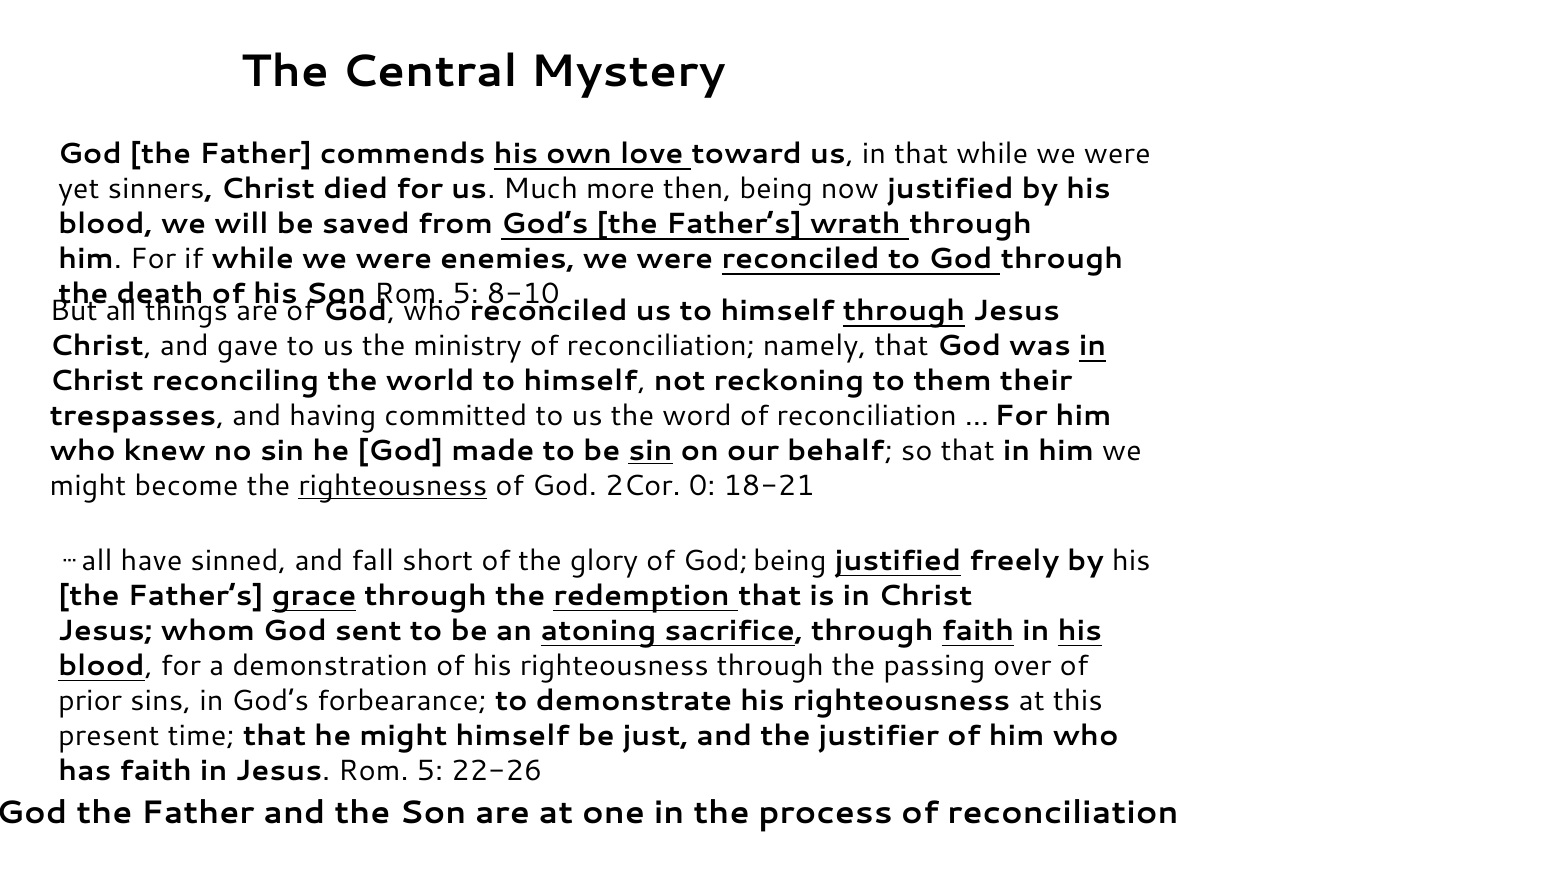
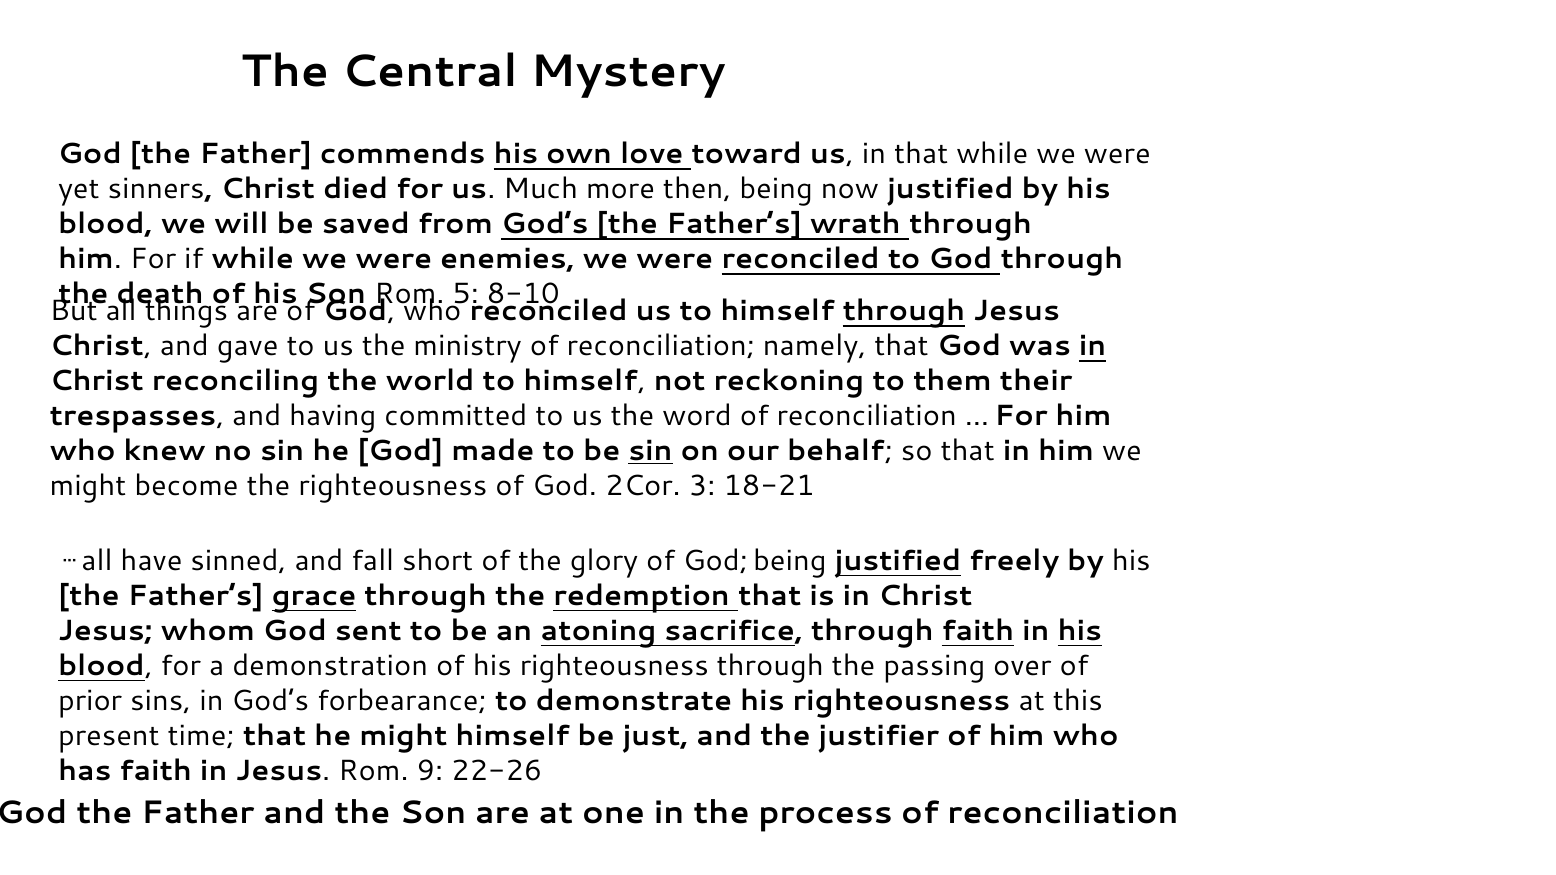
righteousness underline: present -> none (393, 486)
0: 0 -> 3 (702, 486)
Jesus Rom 5: 5 -> 9 (430, 771)
